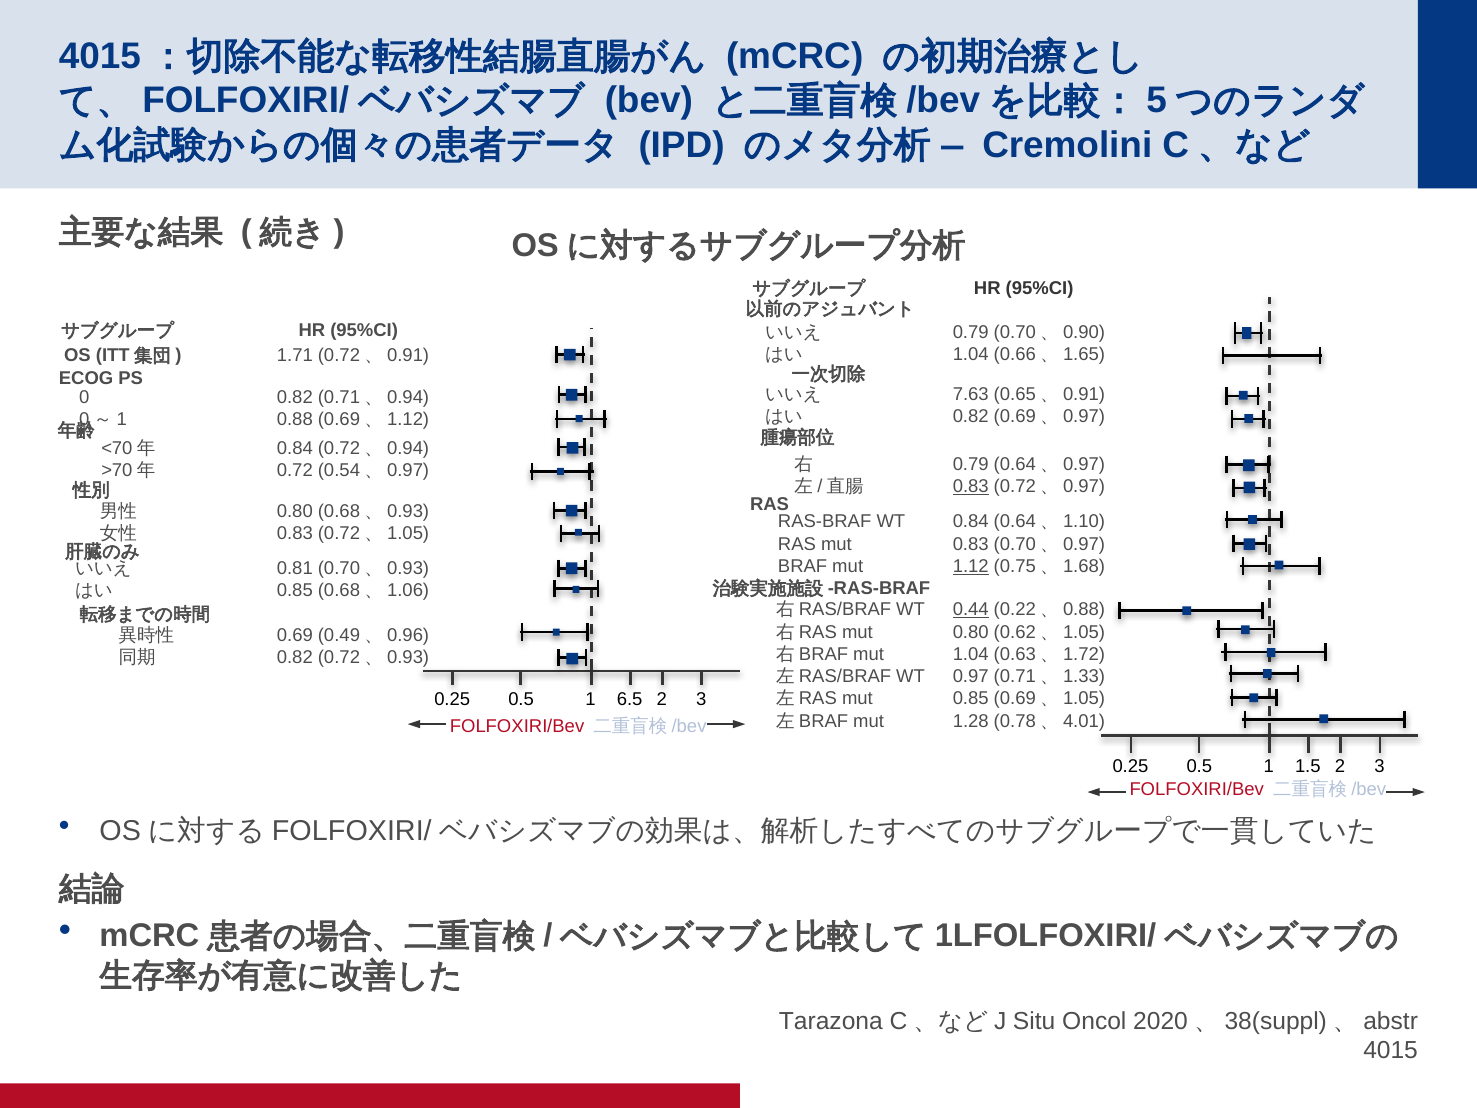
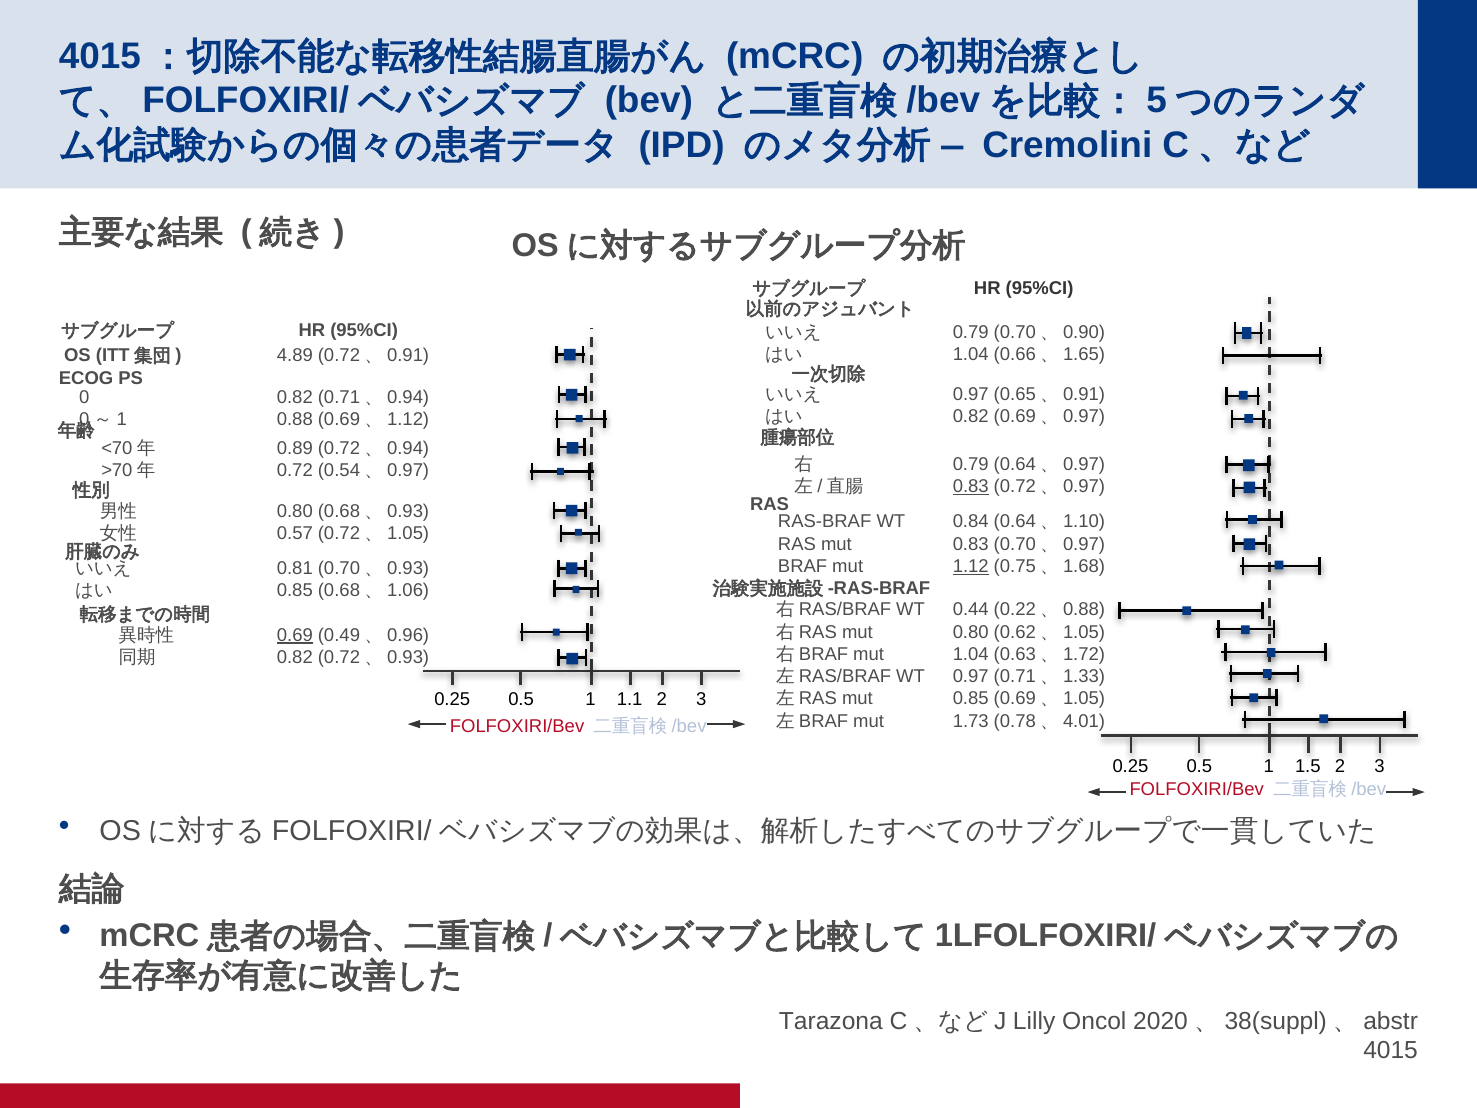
1.71: 1.71 -> 4.89 (295, 356)
7.63: 7.63 -> 0.97 (971, 394)
0.84: 0.84 -> 0.89 (295, 448)
0.83: 0.83 -> 0.57 (295, 534)
0.44 underline: present -> none (971, 610)
0.69 underline: none -> present (295, 635)
6.5: 6.5 -> 1.1 (630, 699)
1.28: 1.28 -> 1.73 (971, 721)
Situ: Situ -> Lilly (1034, 1021)
